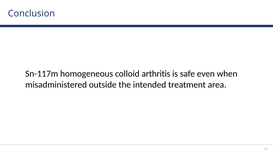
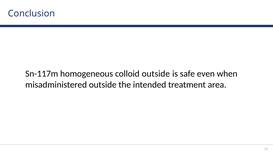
colloid arthritis: arthritis -> outside (156, 74)
